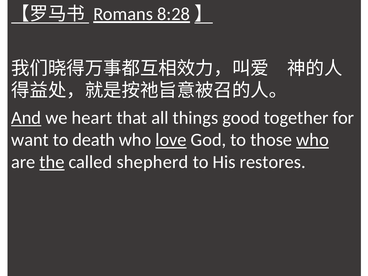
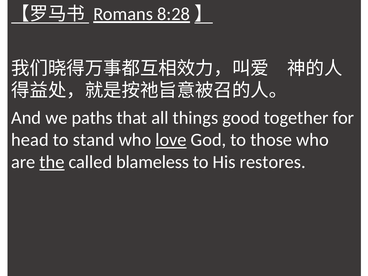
And underline: present -> none (26, 118)
heart: heart -> paths (92, 118)
want: want -> head (30, 140)
death: death -> stand (94, 140)
who underline: present -> none (313, 140)
shepherd: shepherd -> blameless (153, 162)
